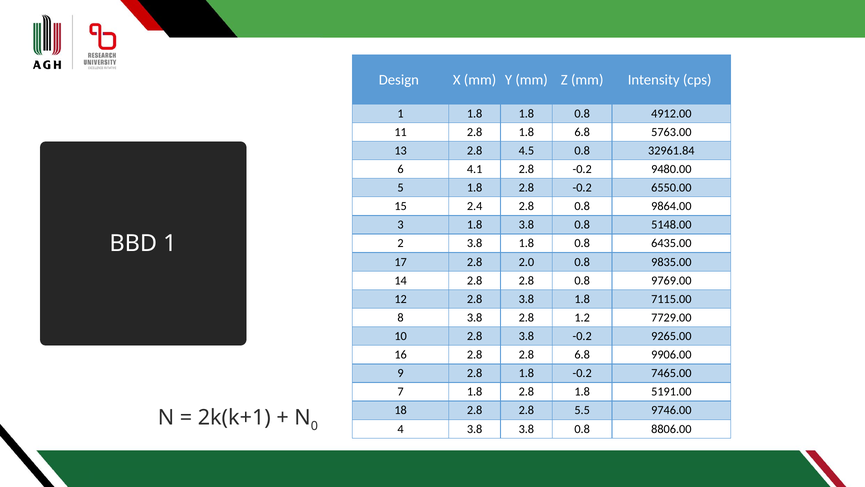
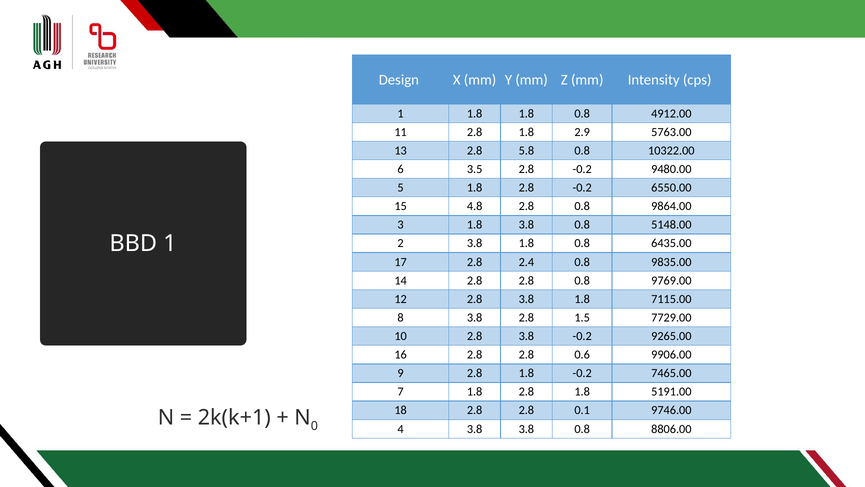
1.8 6.8: 6.8 -> 2.9 (582, 132)
4.5: 4.5 -> 5.8 (526, 150)
32961.84: 32961.84 -> 10322.00 (671, 150)
4.1: 4.1 -> 3.5 (475, 169)
2.4: 2.4 -> 4.8 (475, 206)
2.0: 2.0 -> 2.4 (526, 262)
1.2: 1.2 -> 1.5 (582, 317)
2.8 6.8: 6.8 -> 0.6 (582, 354)
5.5: 5.5 -> 0.1 (582, 410)
